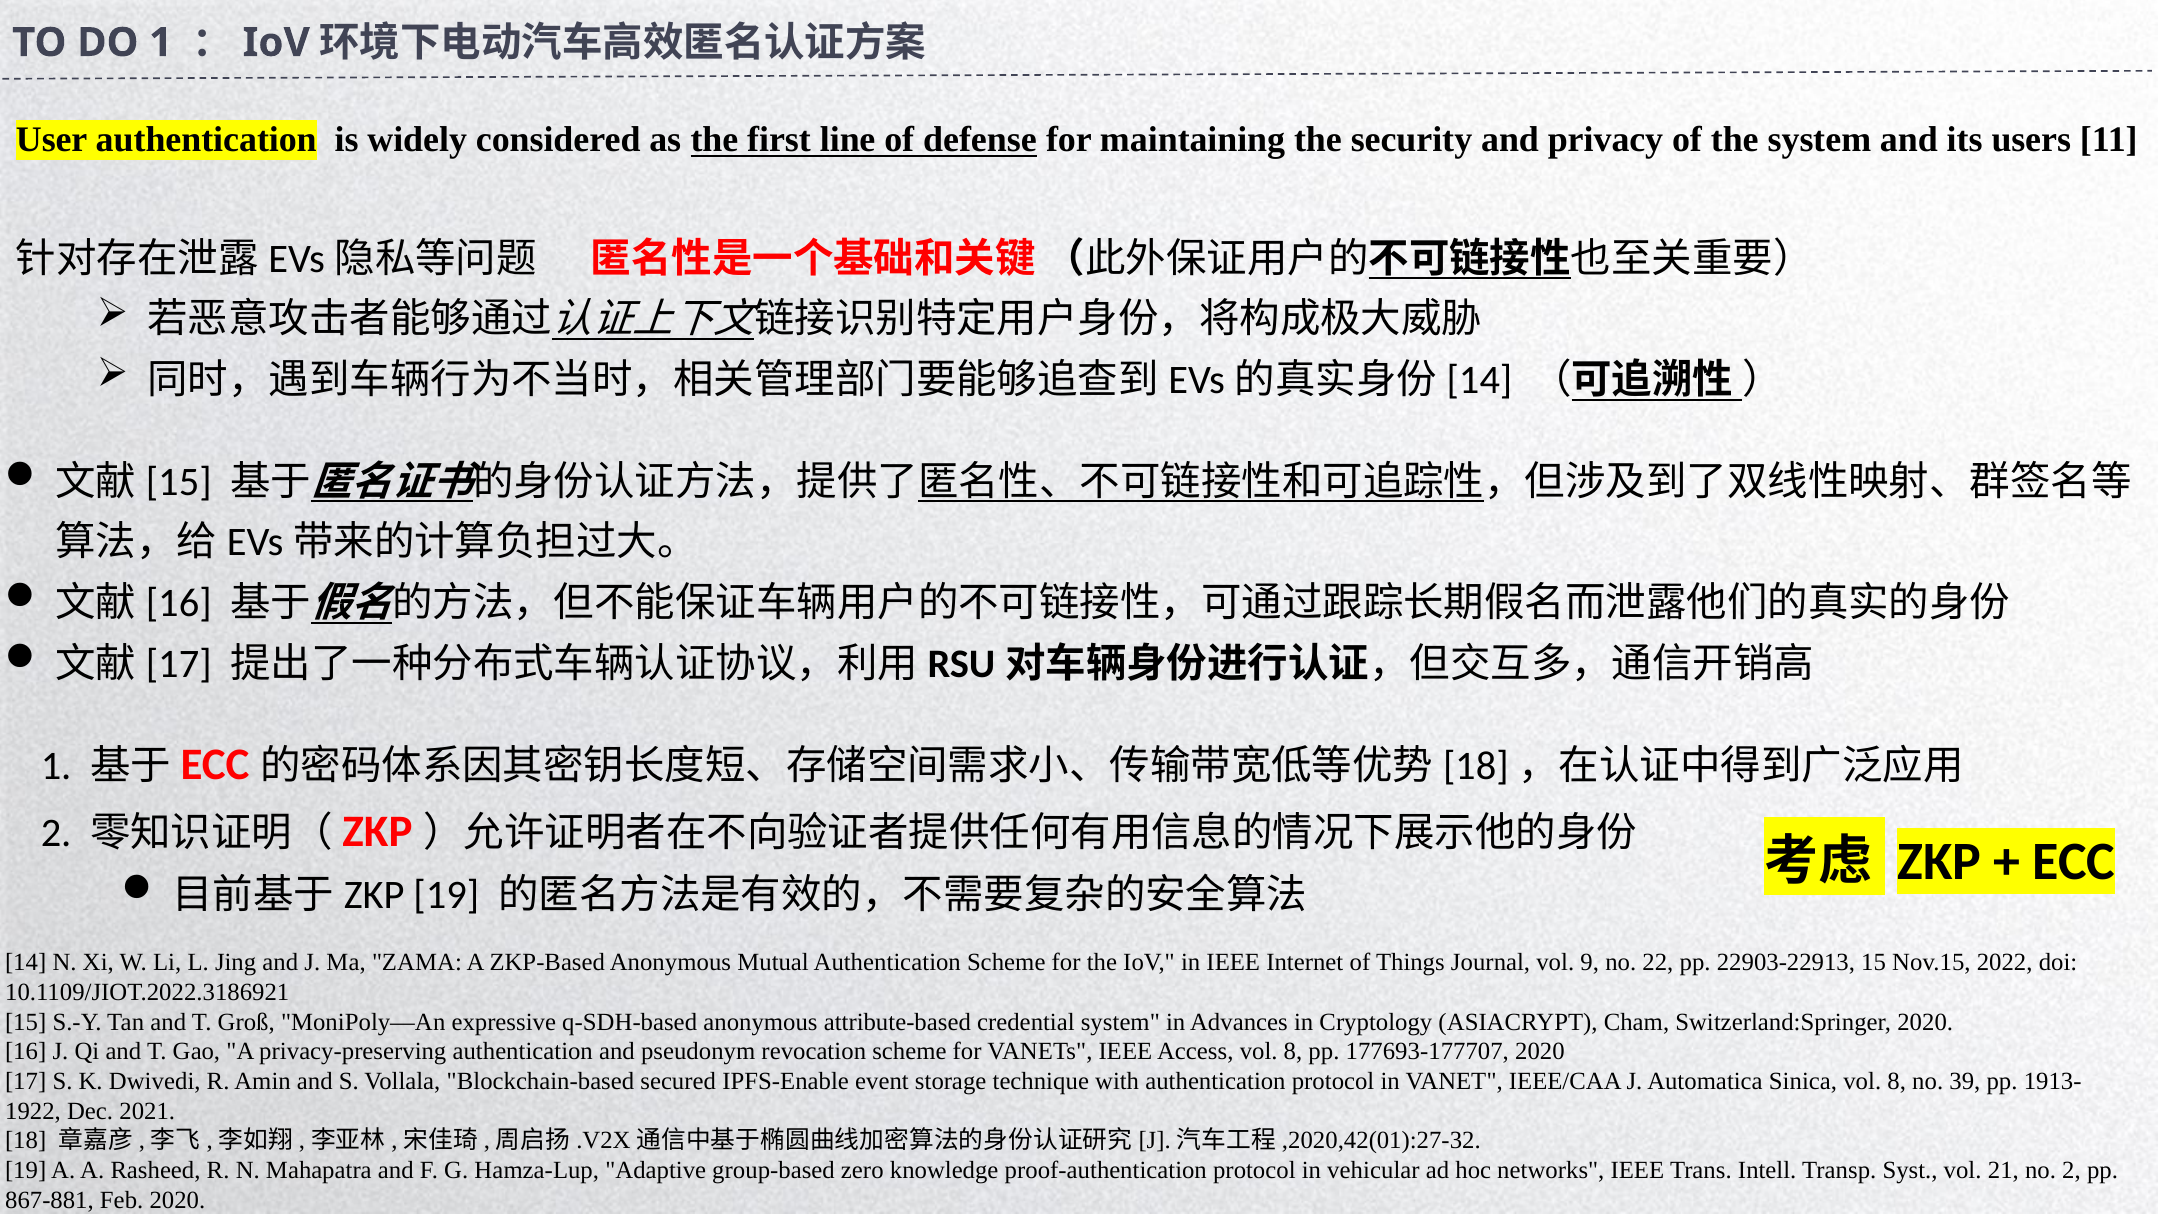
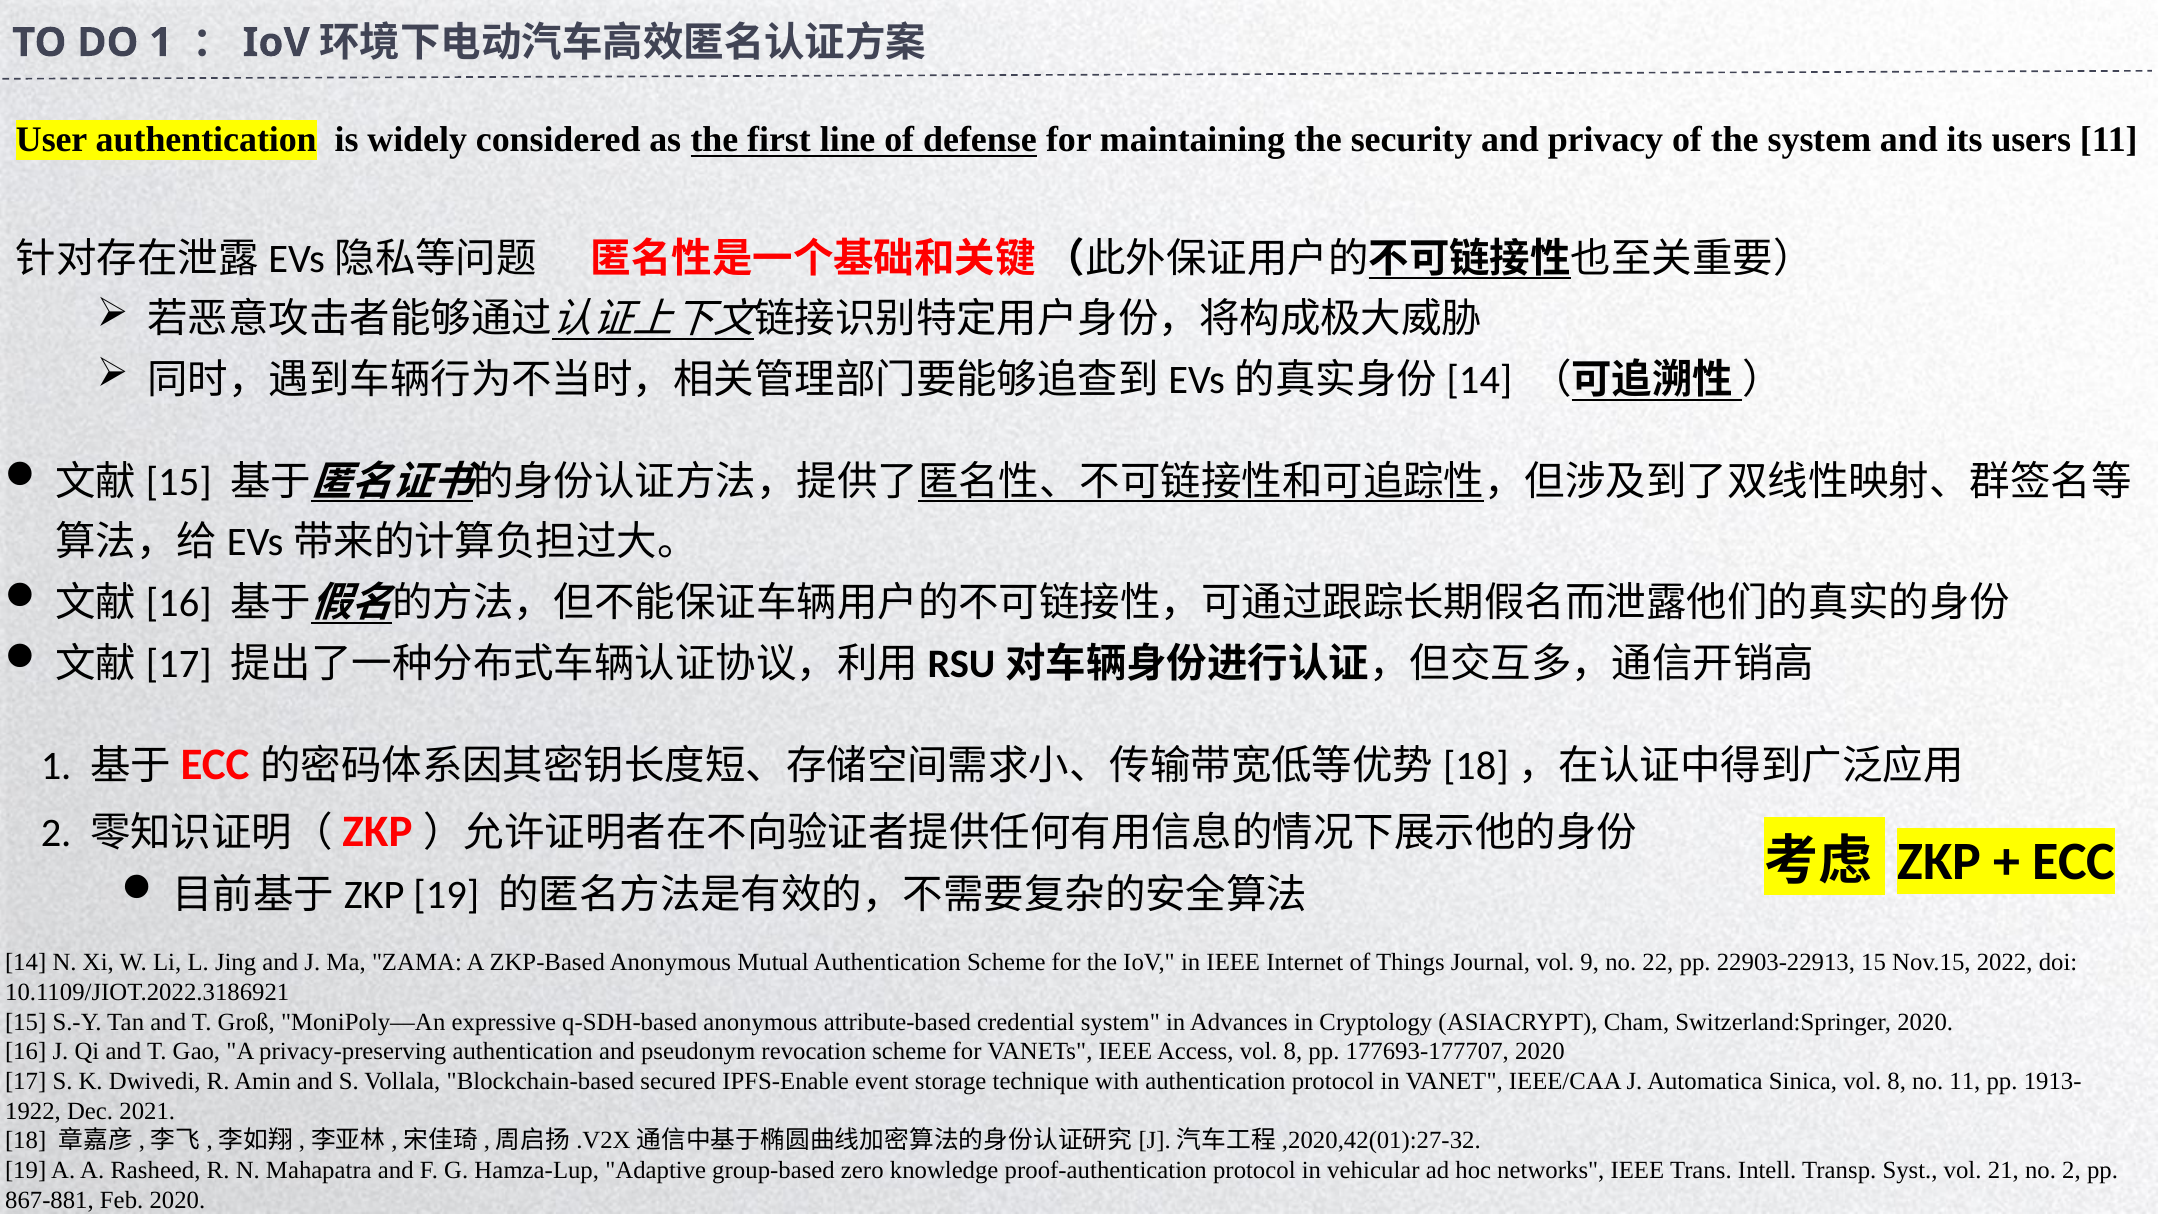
no 39: 39 -> 11 (1965, 1081)
